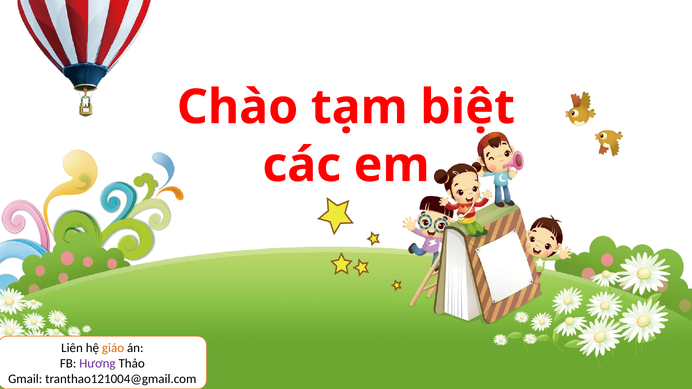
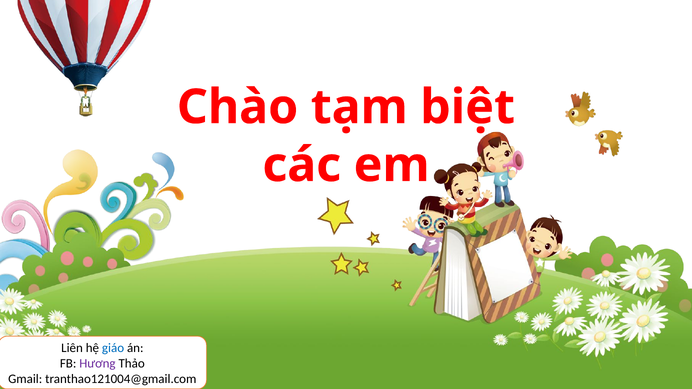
giáo colour: orange -> blue (113, 348)
